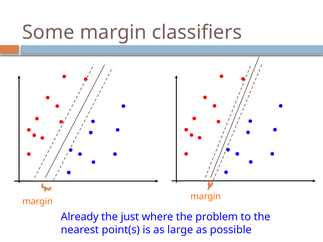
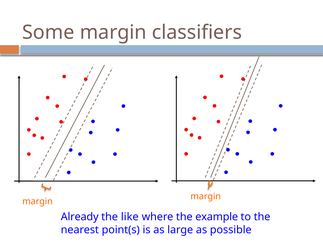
just: just -> like (130, 217)
problem: problem -> example (217, 217)
